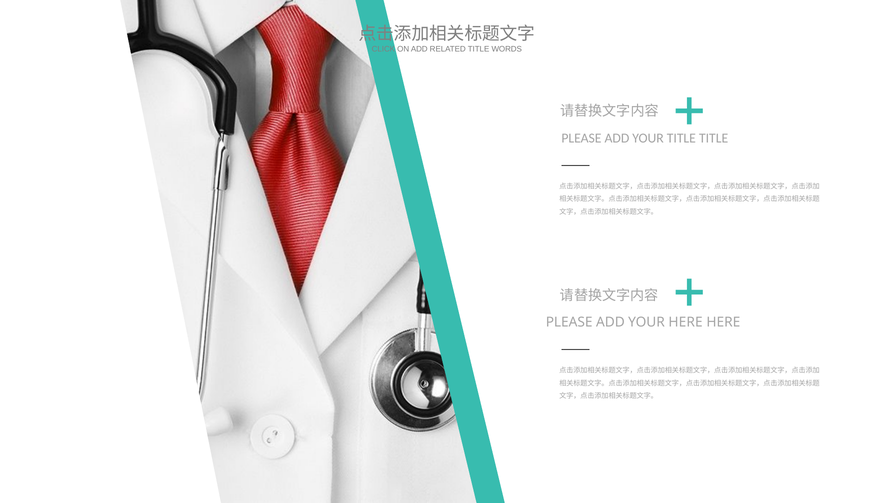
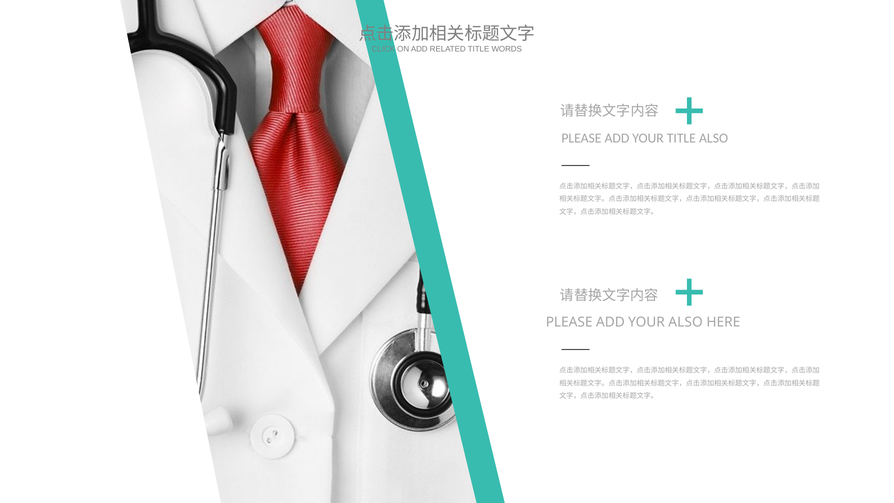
TITLE TITLE: TITLE -> ALSO (714, 138)
YOUR HERE: HERE -> ALSO (686, 322)
